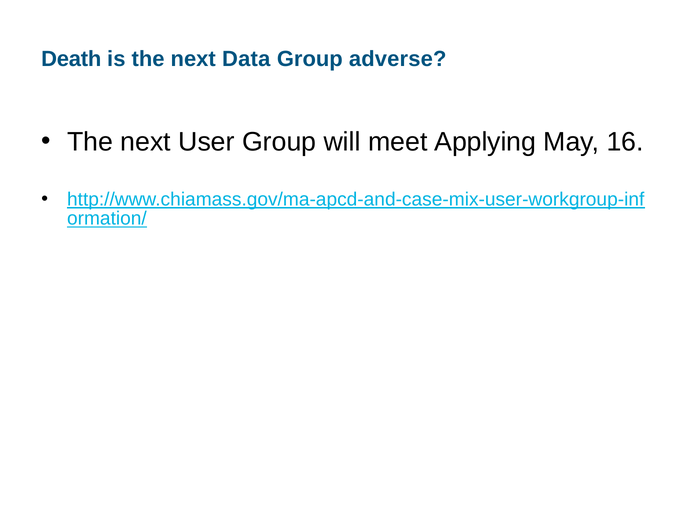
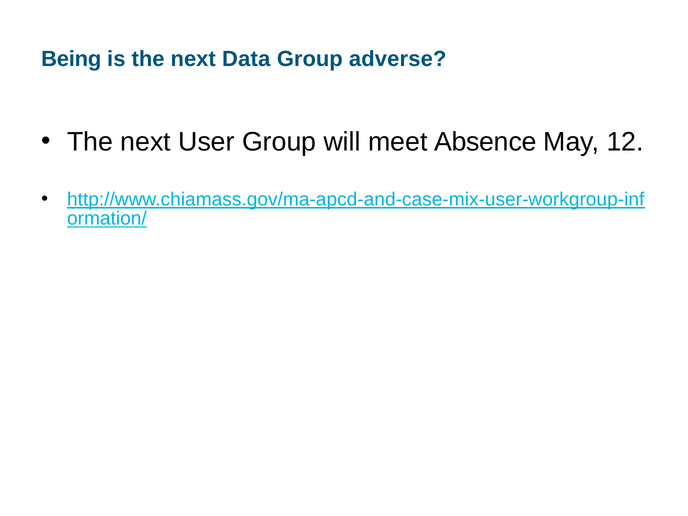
Death: Death -> Being (71, 59)
Applying: Applying -> Absence (485, 142)
16: 16 -> 12 (625, 142)
